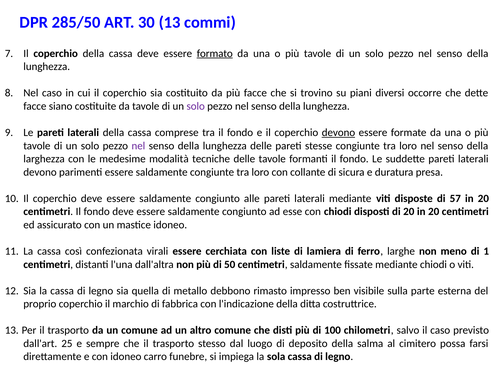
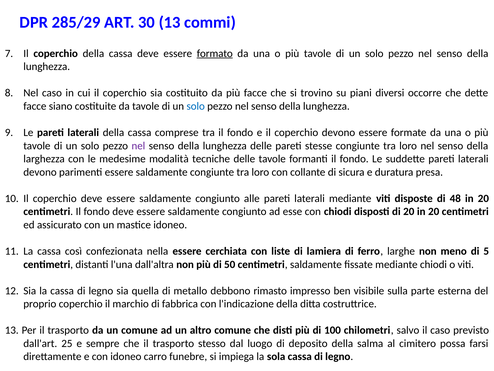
285/50: 285/50 -> 285/29 (76, 22)
solo colour: purple -> blue (196, 106)
devono underline: present -> none (338, 132)
57: 57 -> 48 (455, 198)
virali: virali -> nella (158, 251)
1: 1 -> 5 (486, 251)
